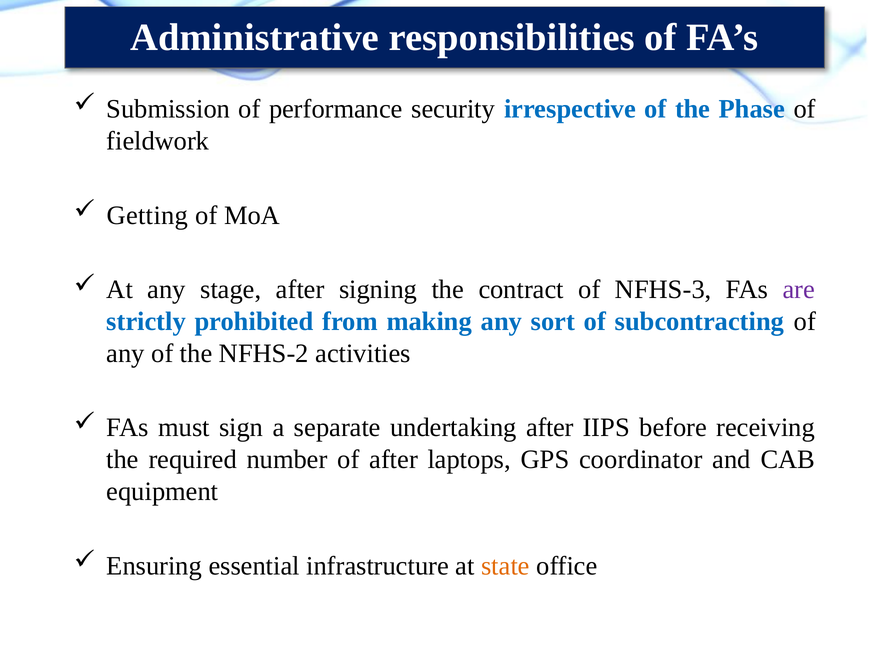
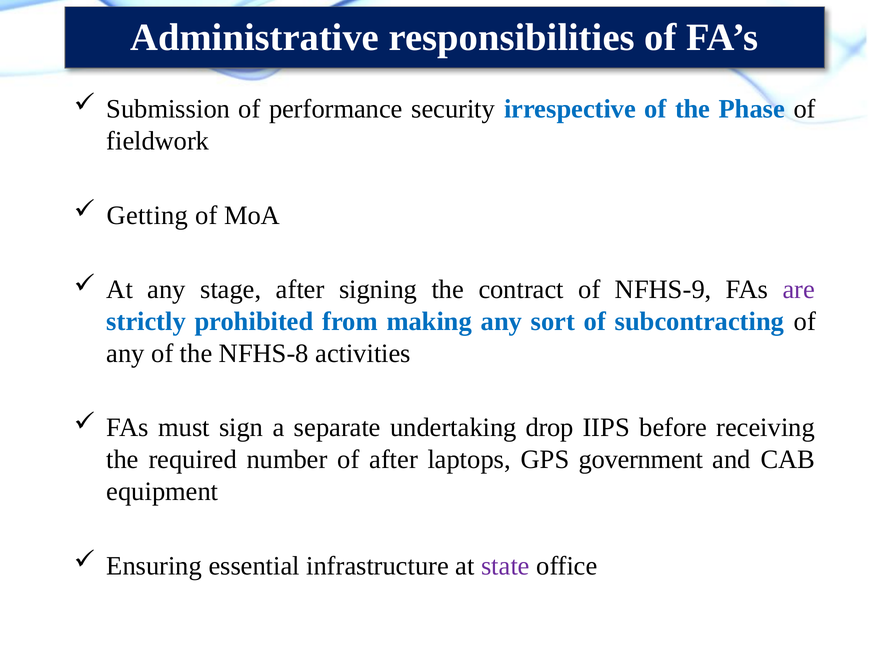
NFHS-3: NFHS-3 -> NFHS-9 (663, 290)
NFHS-2: NFHS-2 -> NFHS-8 (264, 353)
undertaking after: after -> drop (550, 428)
coordinator: coordinator -> government (641, 459)
state colour: orange -> purple (505, 566)
